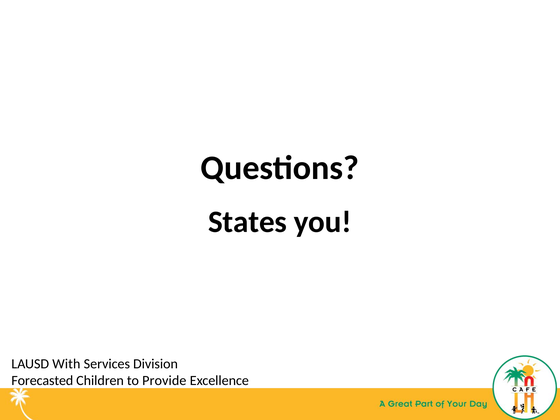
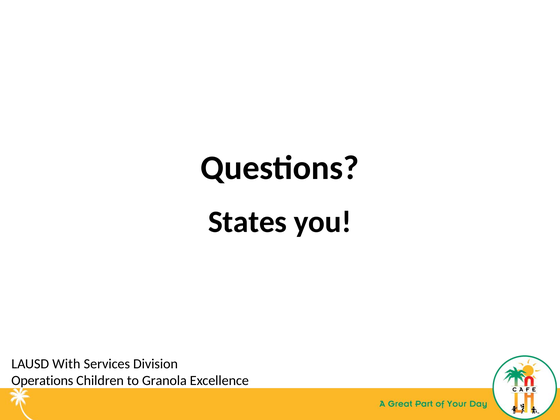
Forecasted: Forecasted -> Operations (42, 381)
Provide: Provide -> Granola (164, 381)
